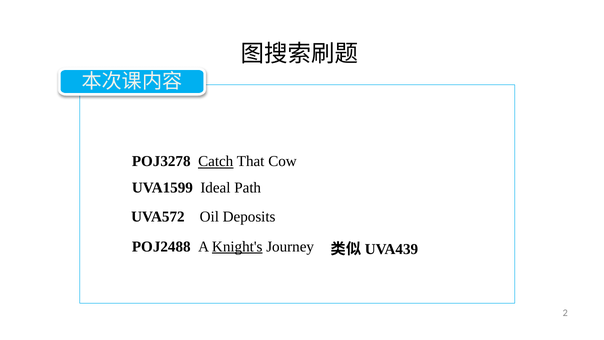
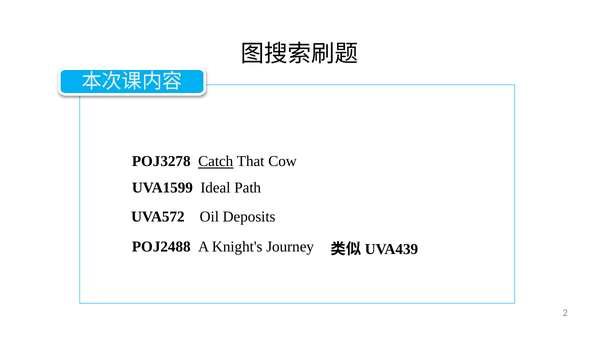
Knight's underline: present -> none (237, 246)
